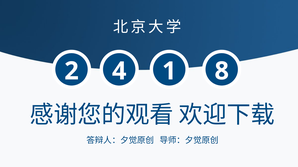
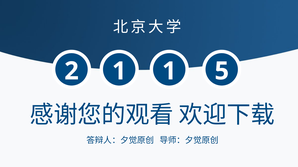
2 4: 4 -> 1 (119, 71)
8: 8 -> 5 (222, 71)
